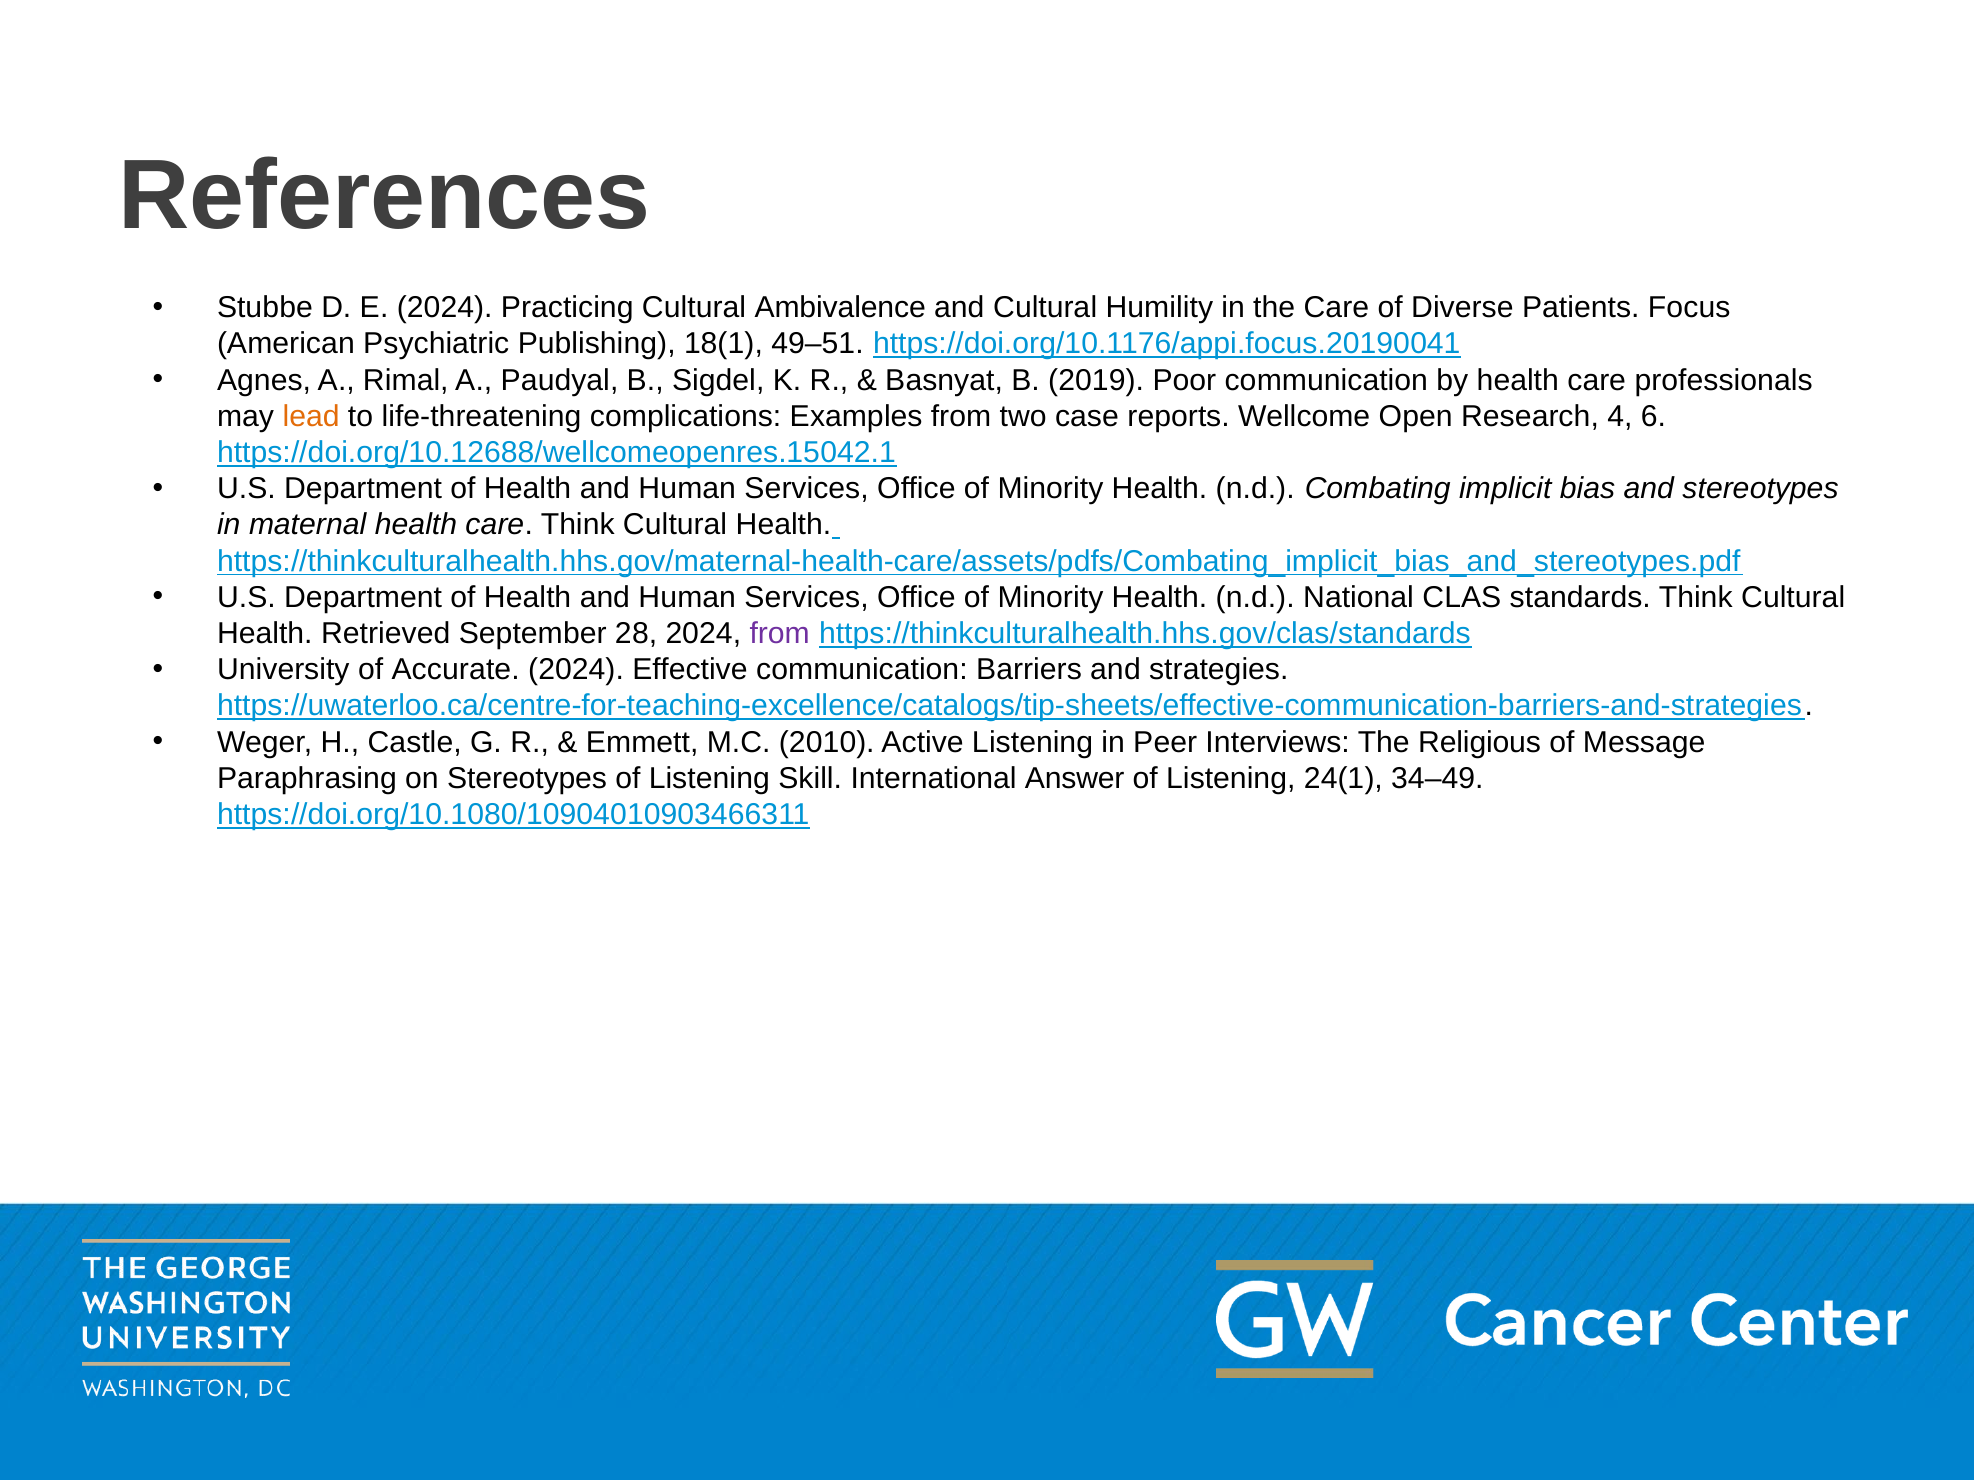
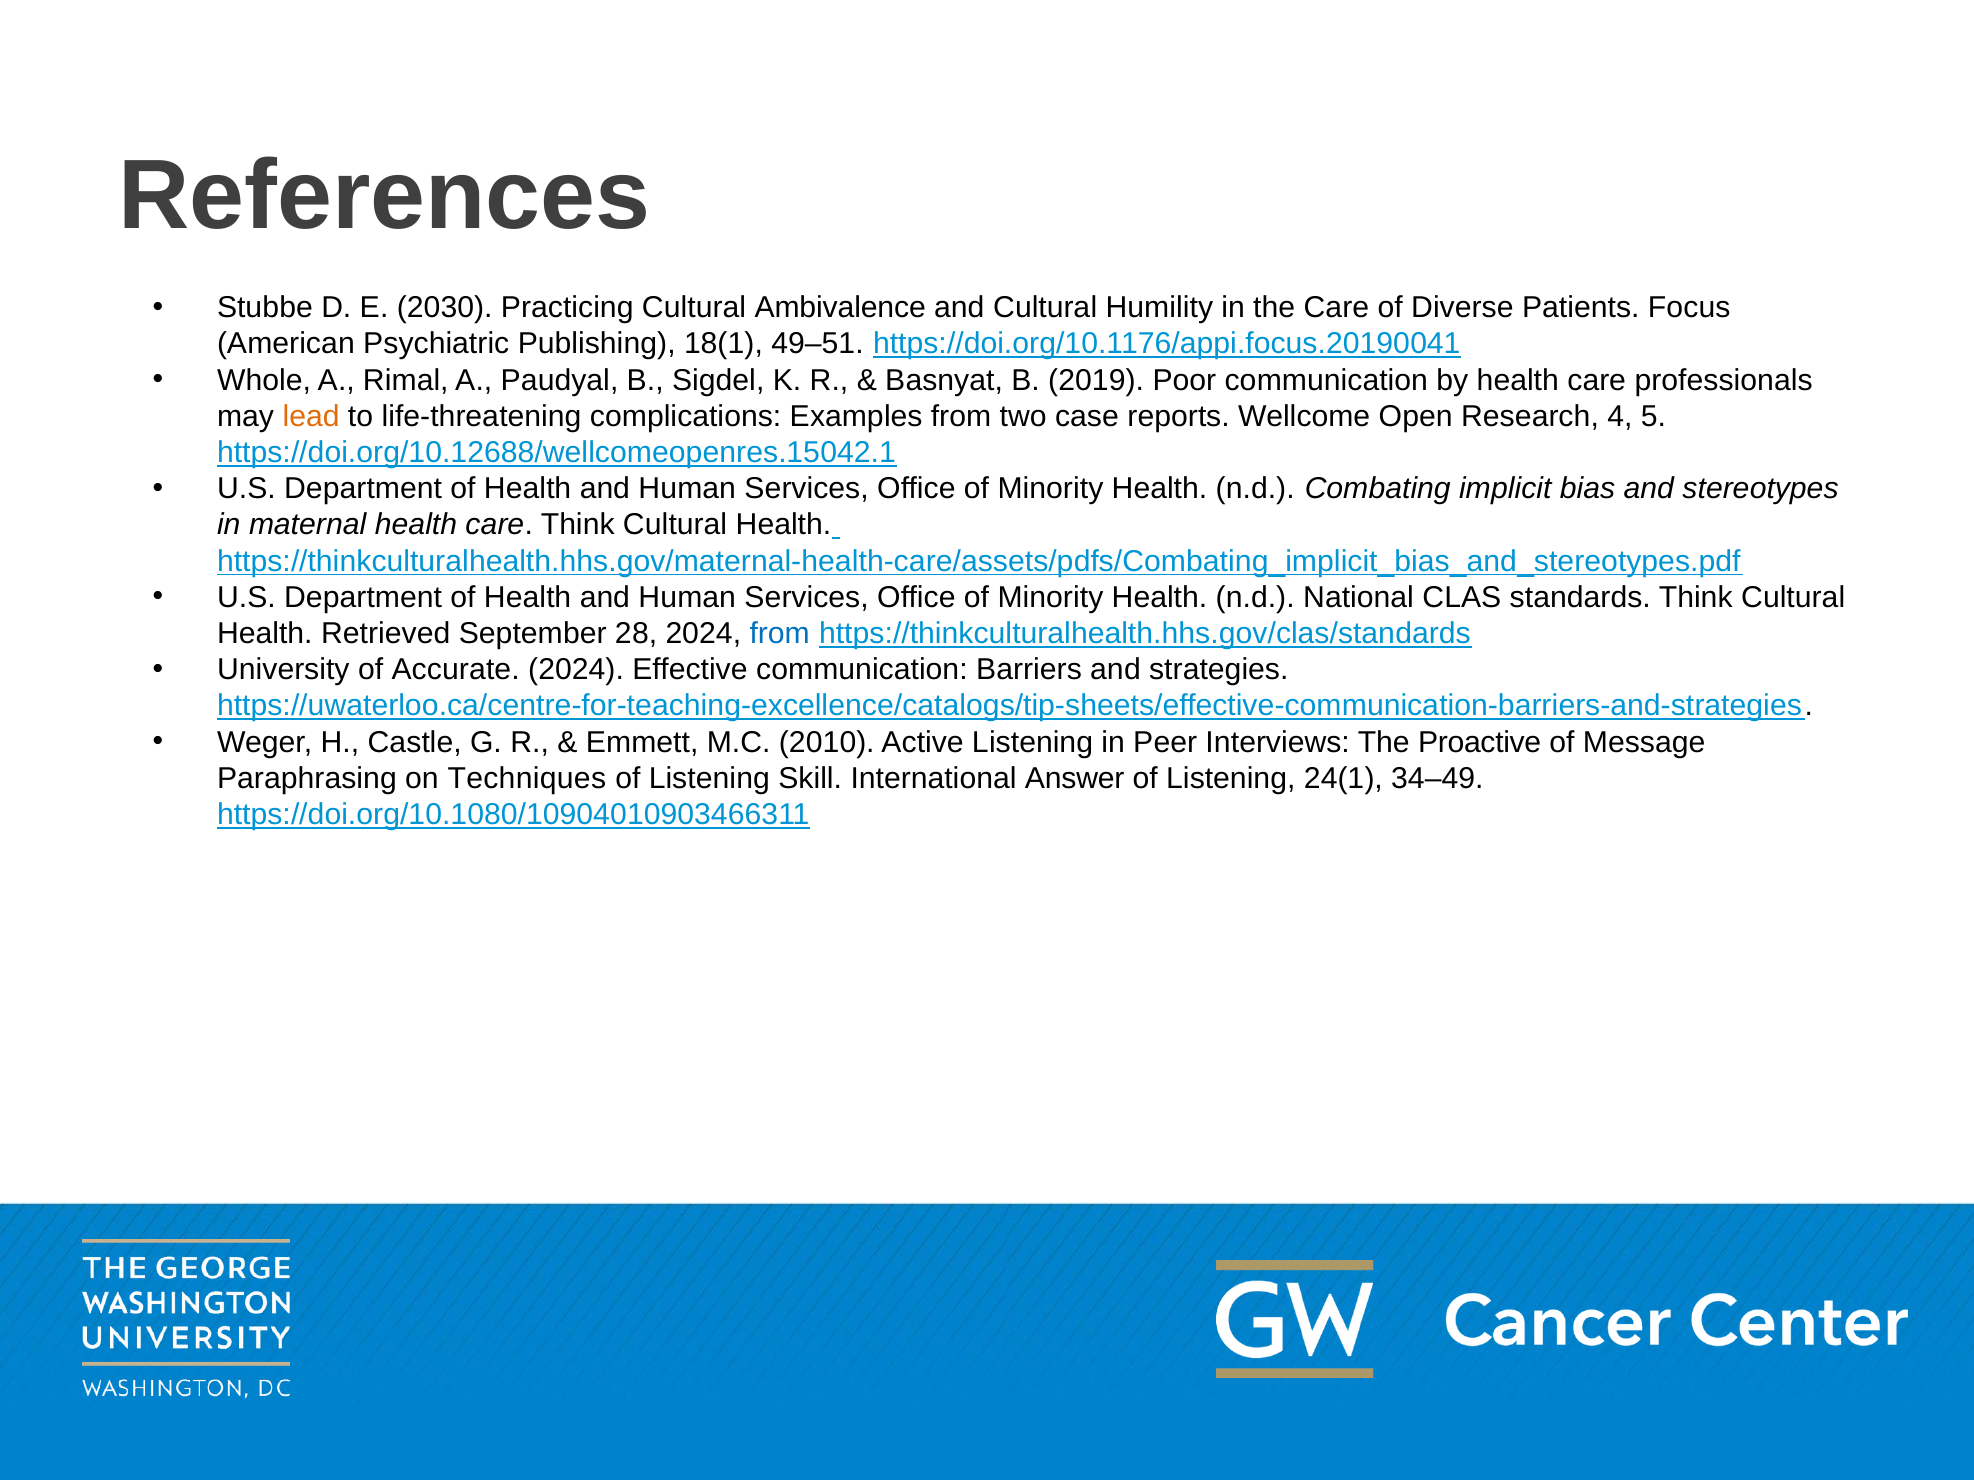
E 2024: 2024 -> 2030 (445, 308)
Agnes: Agnes -> Whole (264, 380)
6: 6 -> 5 (1653, 417)
from colour: purple -> blue (780, 634)
Religious: Religious -> Proactive (1480, 742)
on Stereotypes: Stereotypes -> Techniques (527, 779)
